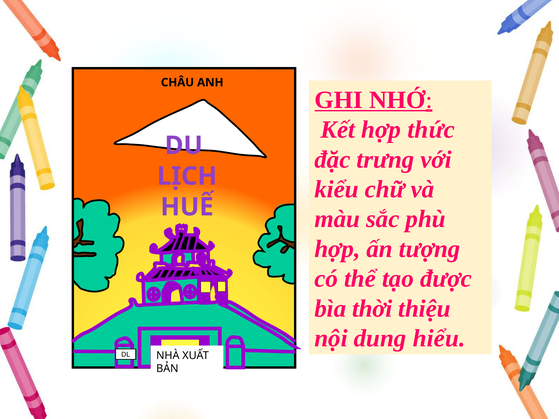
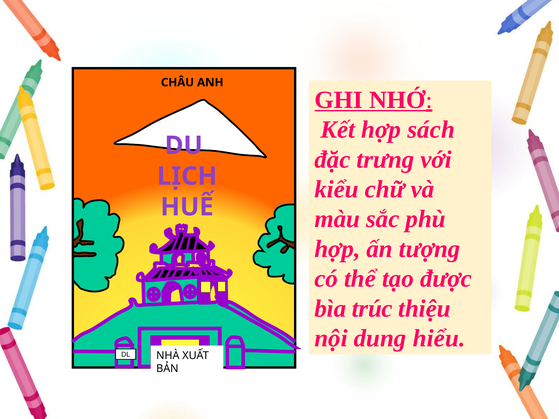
thức: thức -> sách (431, 130)
thời: thời -> trúc (372, 309)
